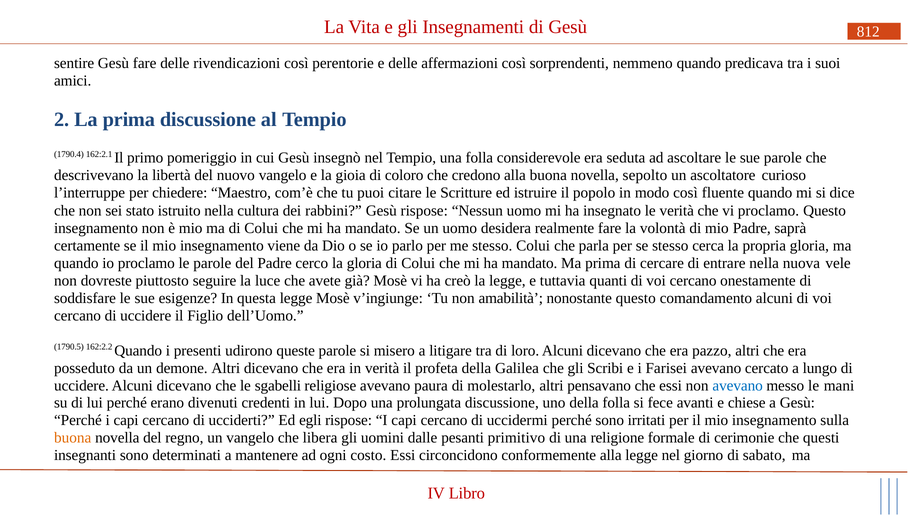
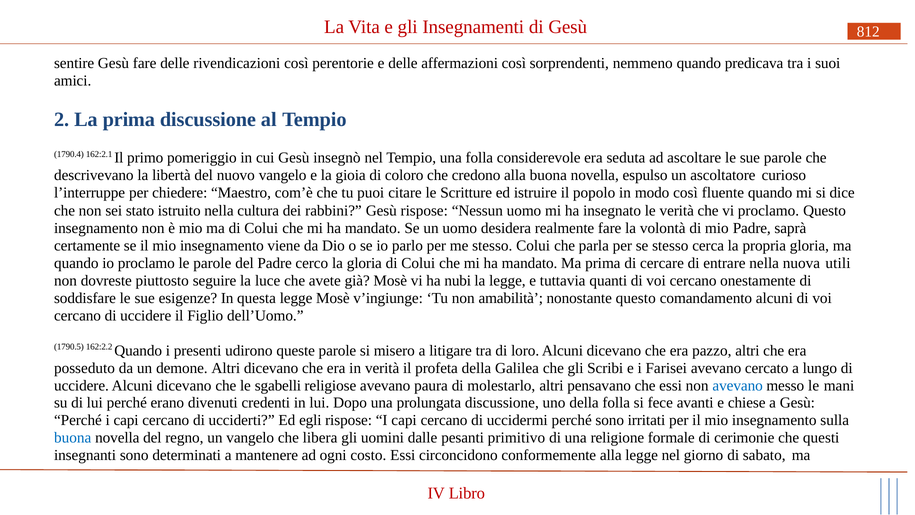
sepolto: sepolto -> espulso (645, 175)
vele: vele -> utili (838, 263)
creò: creò -> nubi (458, 281)
buona colour: orange -> blue (73, 438)
